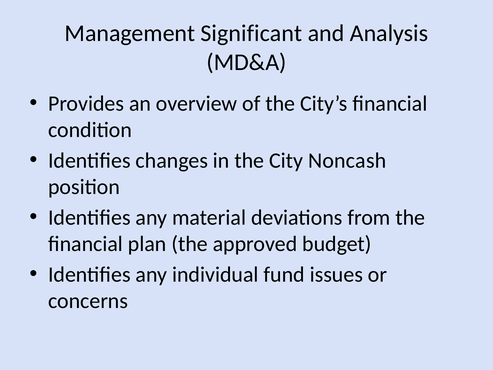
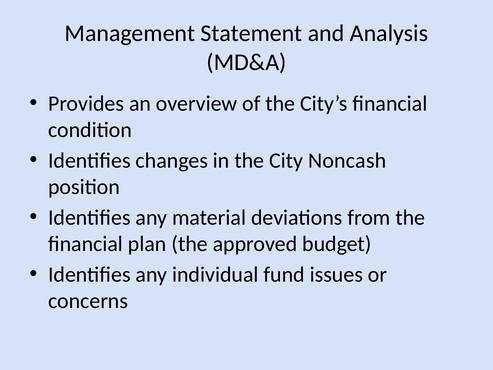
Significant: Significant -> Statement (251, 33)
